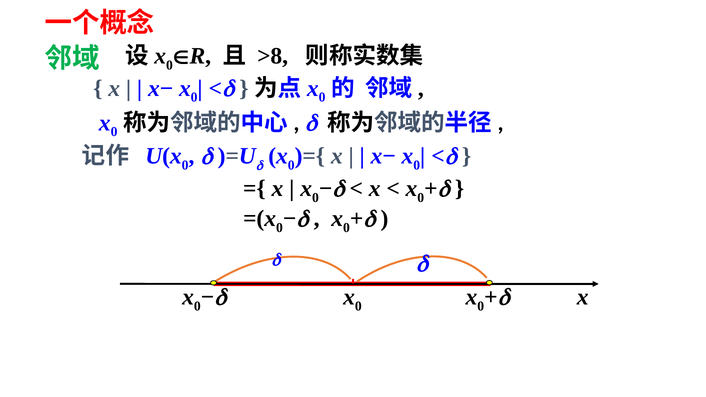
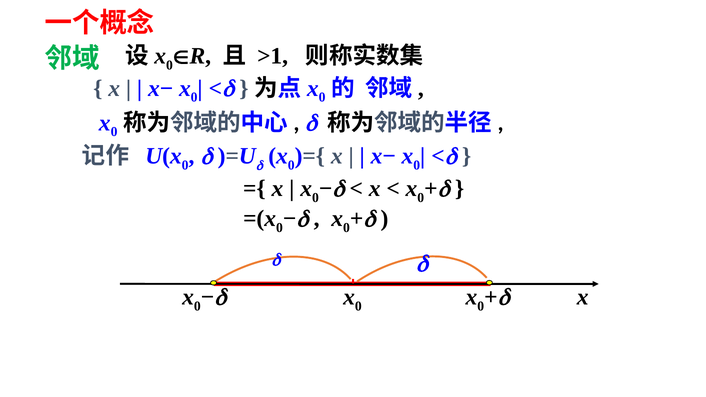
>8: >8 -> >1 (273, 56)
